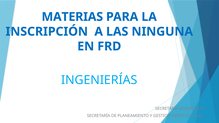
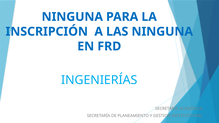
MATERIAS: MATERIAS -> NINGUNA (72, 17)
